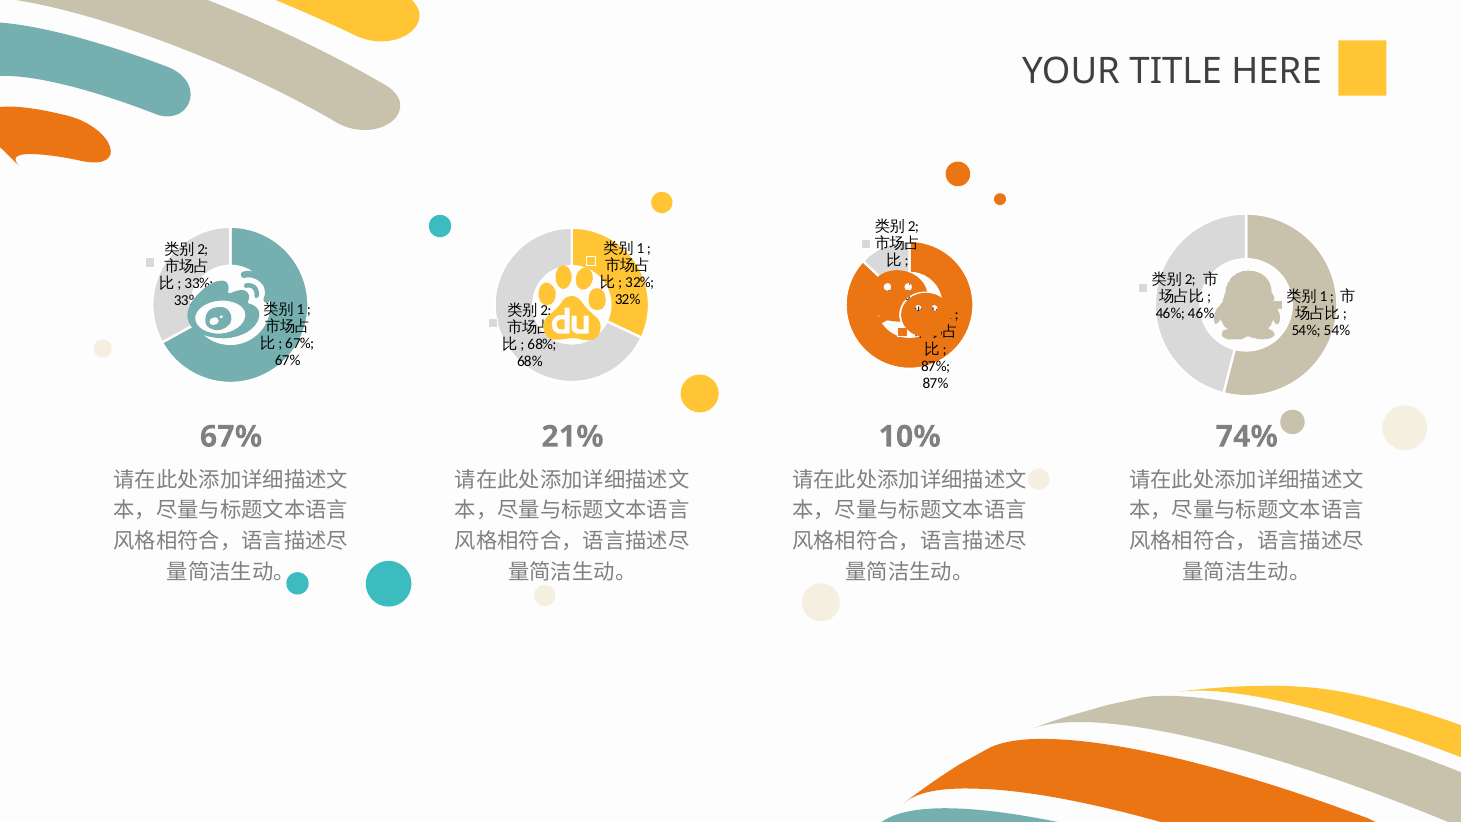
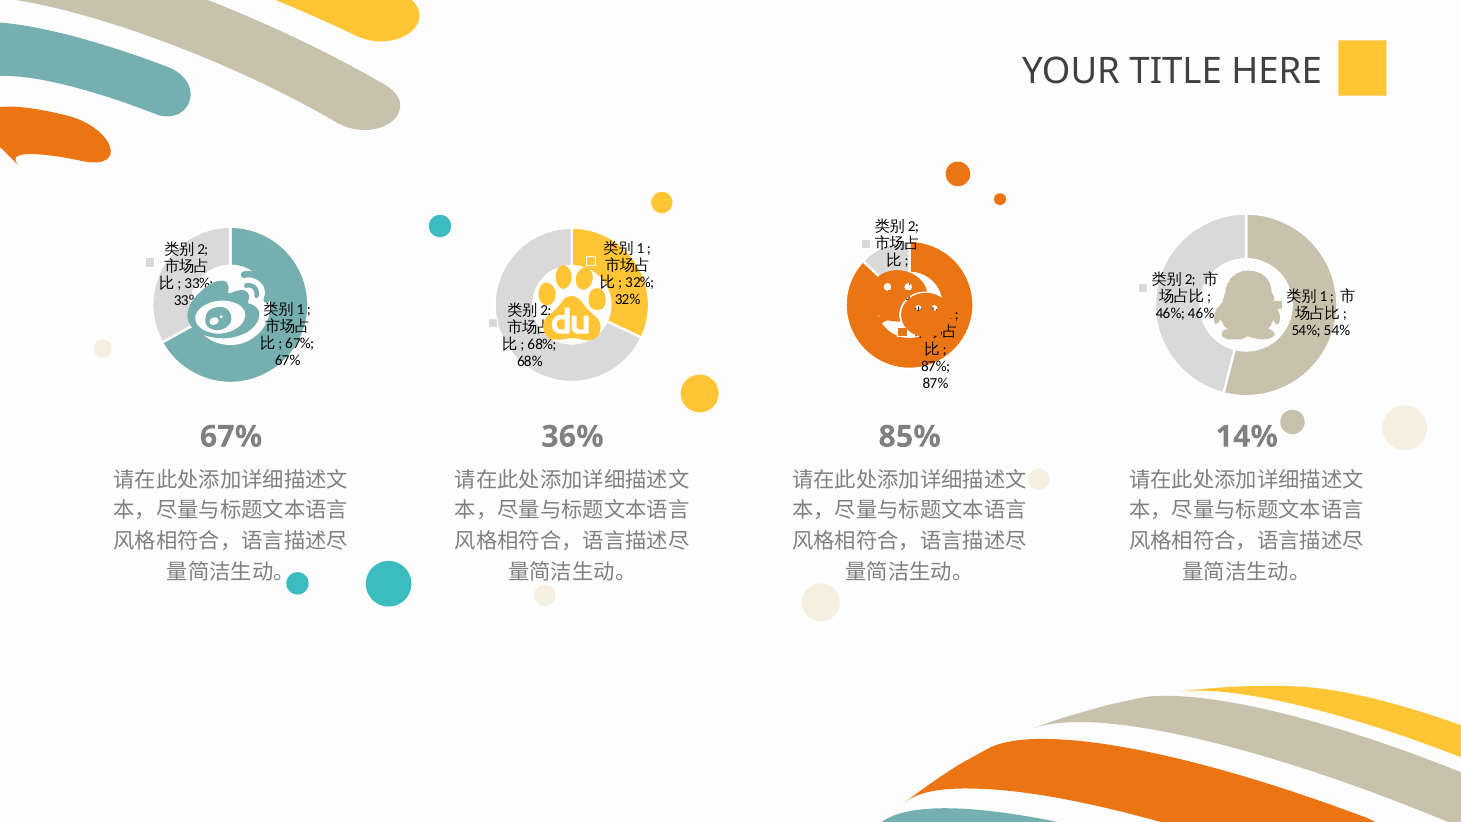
21%: 21% -> 36% (572, 437)
10%: 10% -> 85% (910, 437)
74%: 74% -> 14% (1247, 437)
